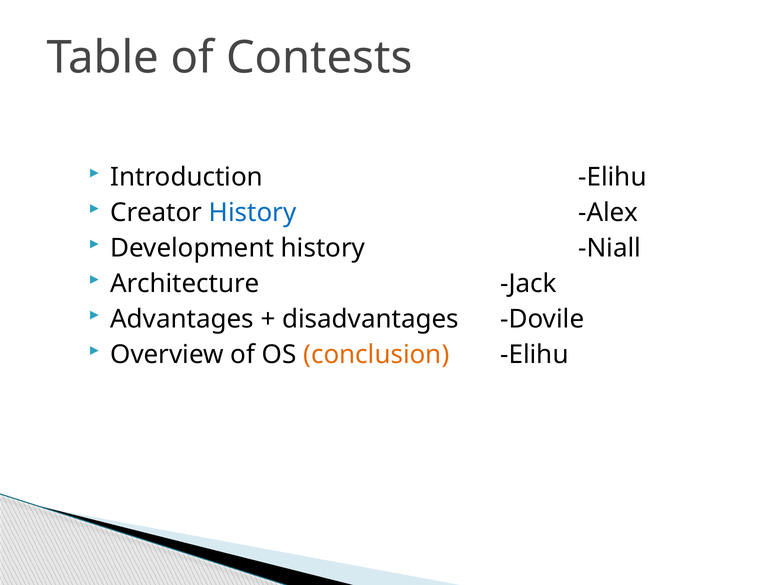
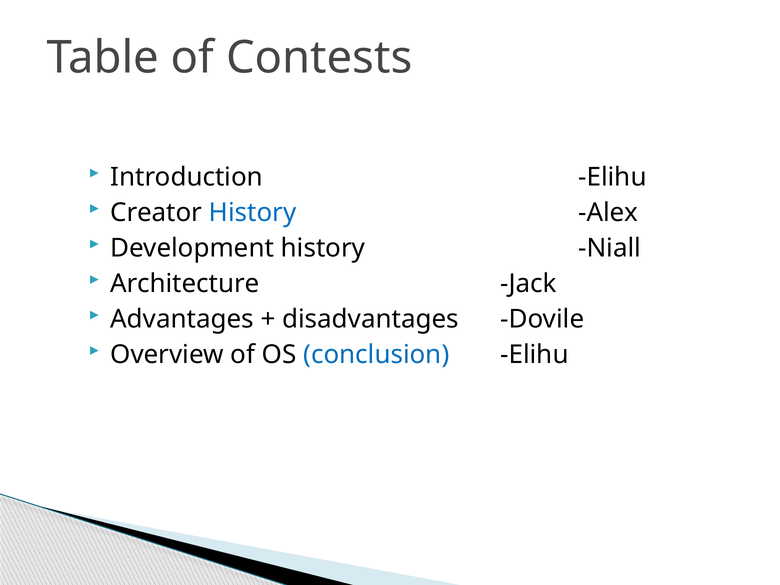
conclusion colour: orange -> blue (376, 355)
